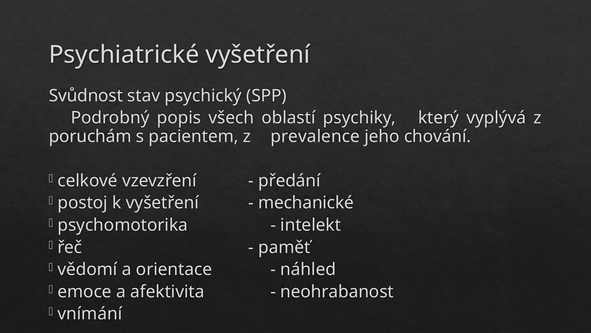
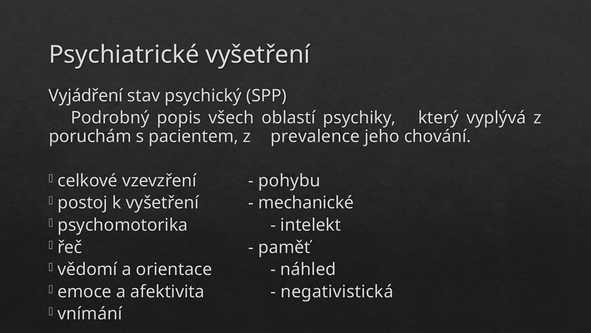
Svůdnost: Svůdnost -> Vyjádření (86, 96)
předání: předání -> pohybu (289, 180)
neohrabanost: neohrabanost -> negativistická (337, 291)
